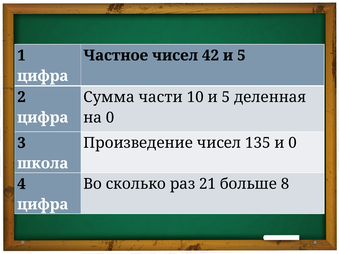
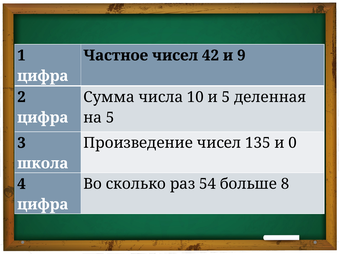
42 и 5: 5 -> 9 (241, 56)
части: части -> числа (161, 97)
на 0: 0 -> 5 (110, 118)
21: 21 -> 54 (208, 184)
